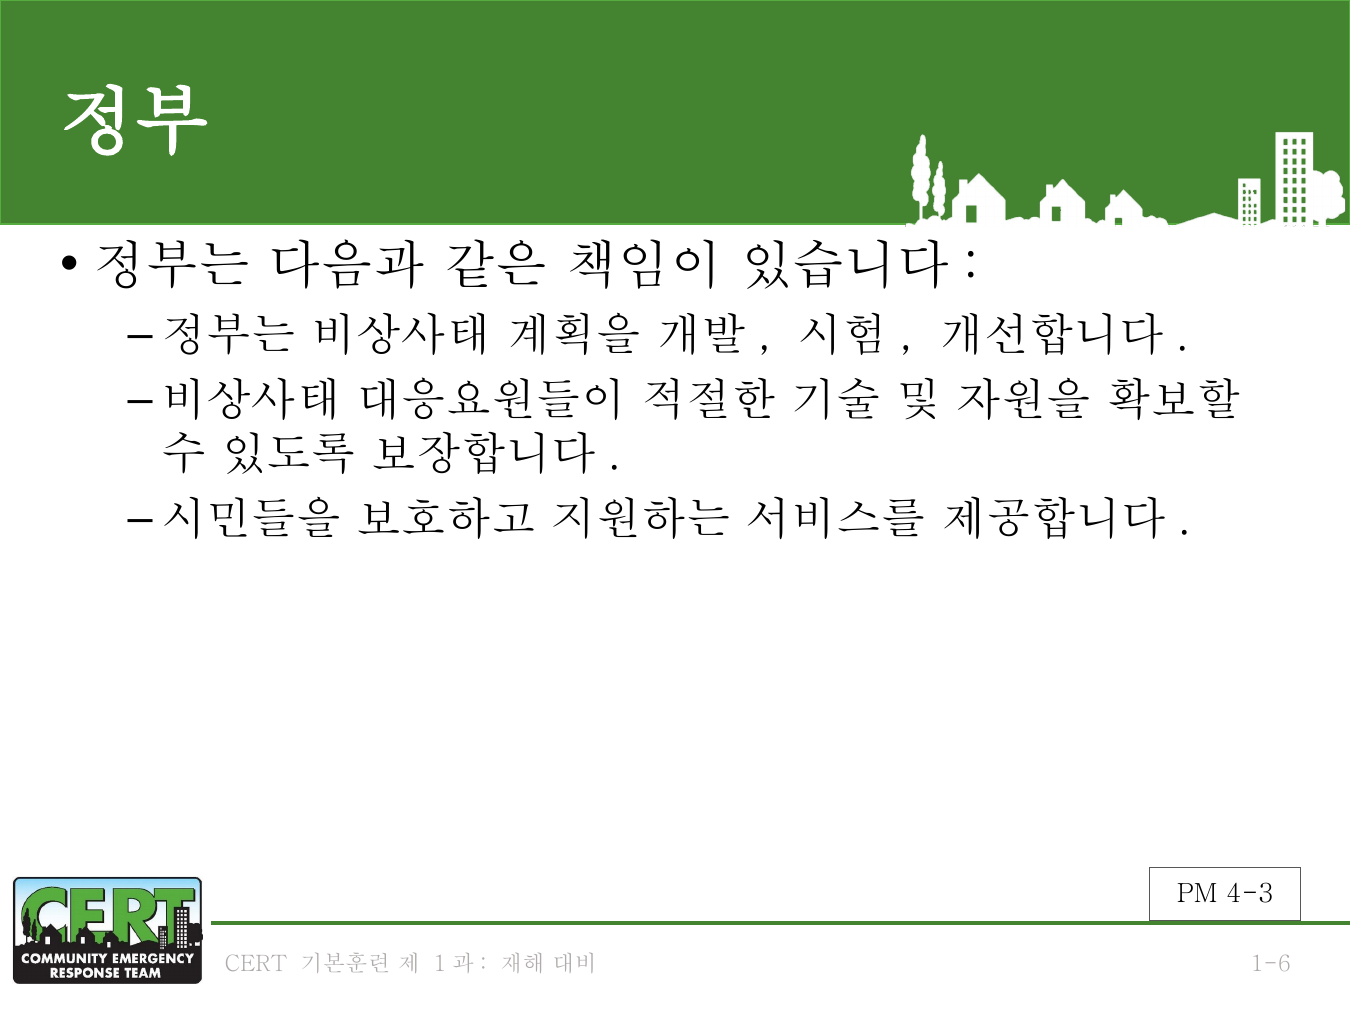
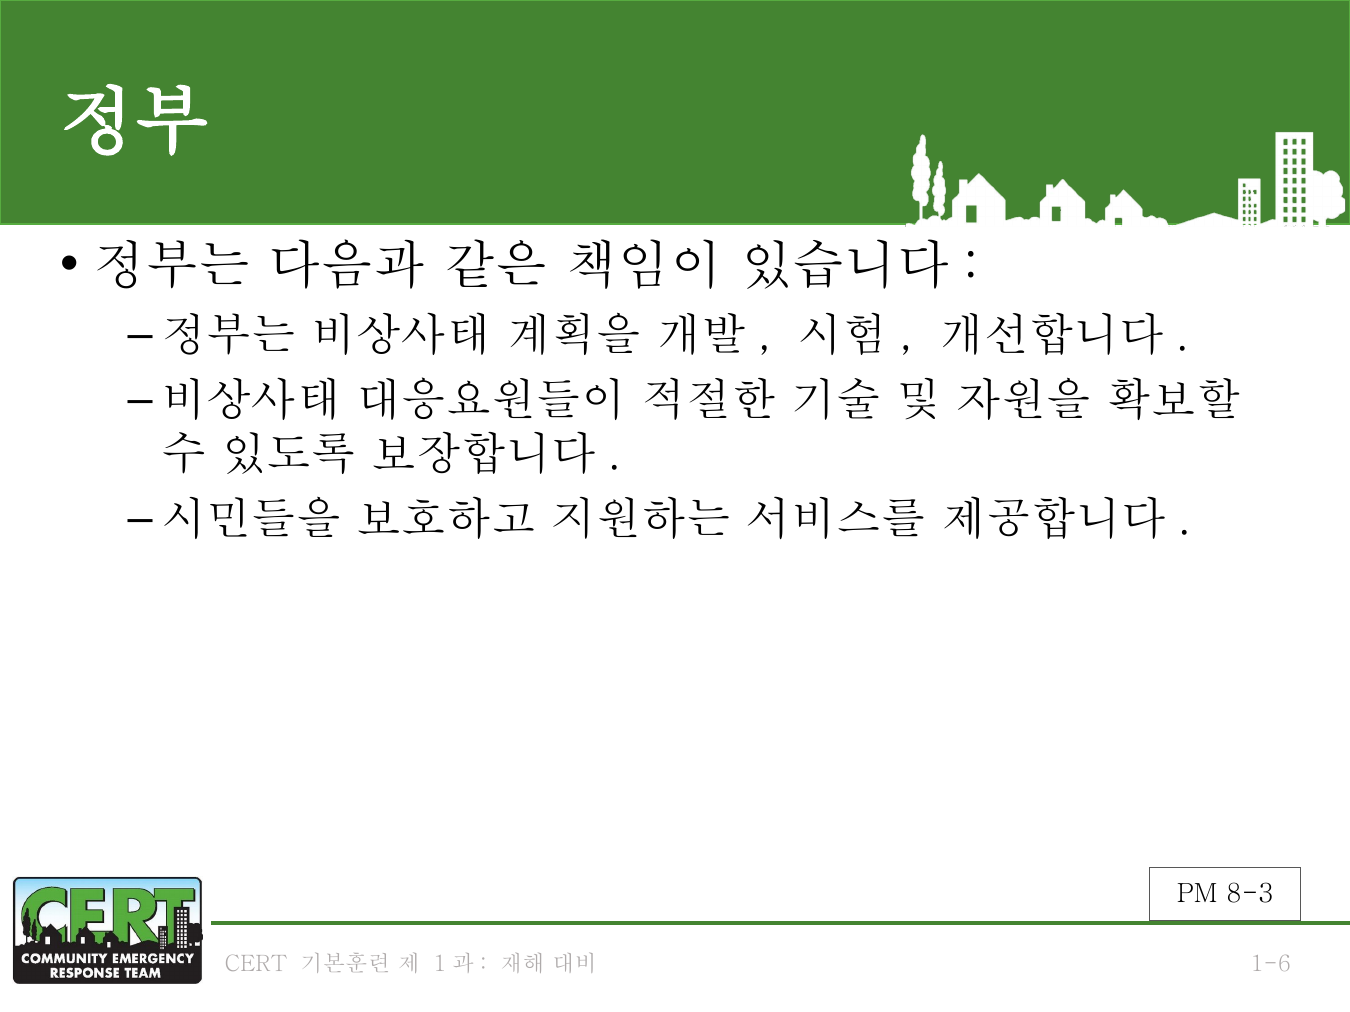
4-3: 4-3 -> 8-3 (1250, 894)
